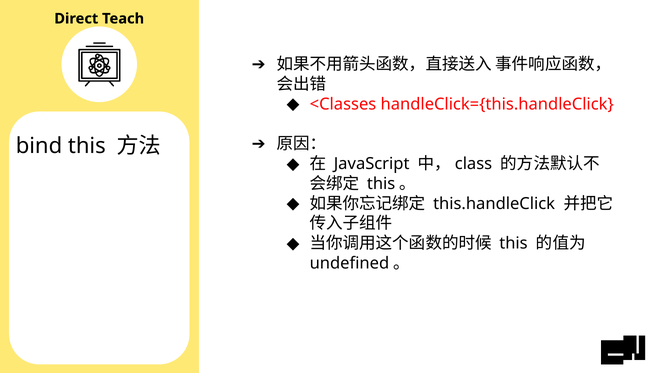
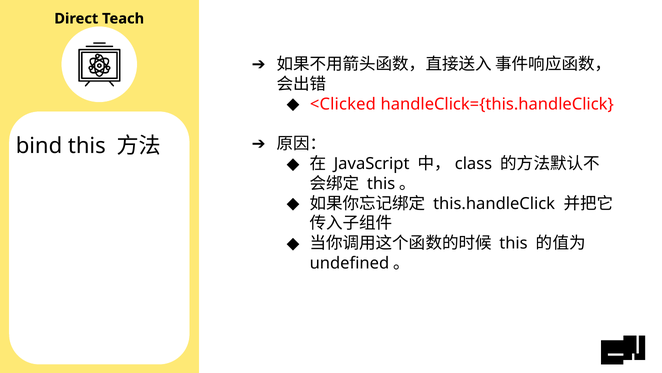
<Classes: <Classes -> <Clicked (343, 104)
